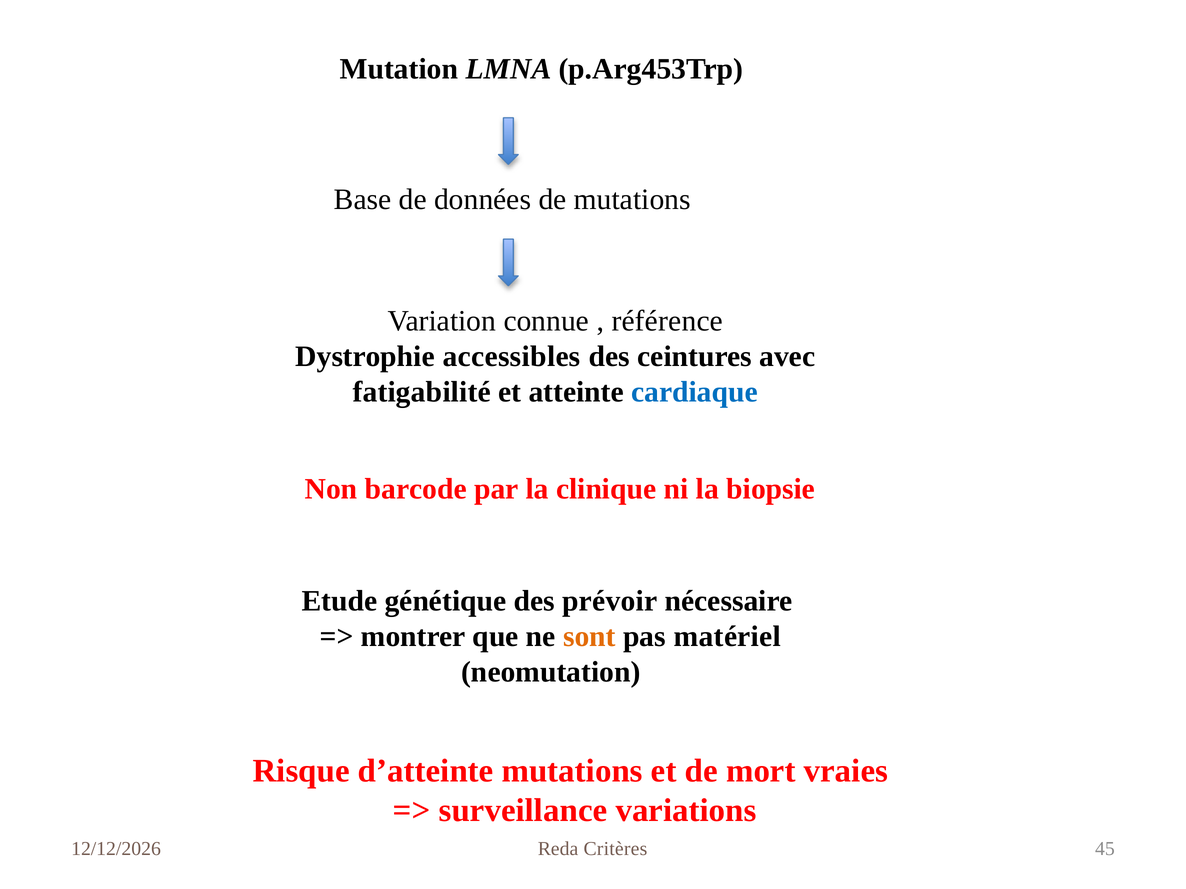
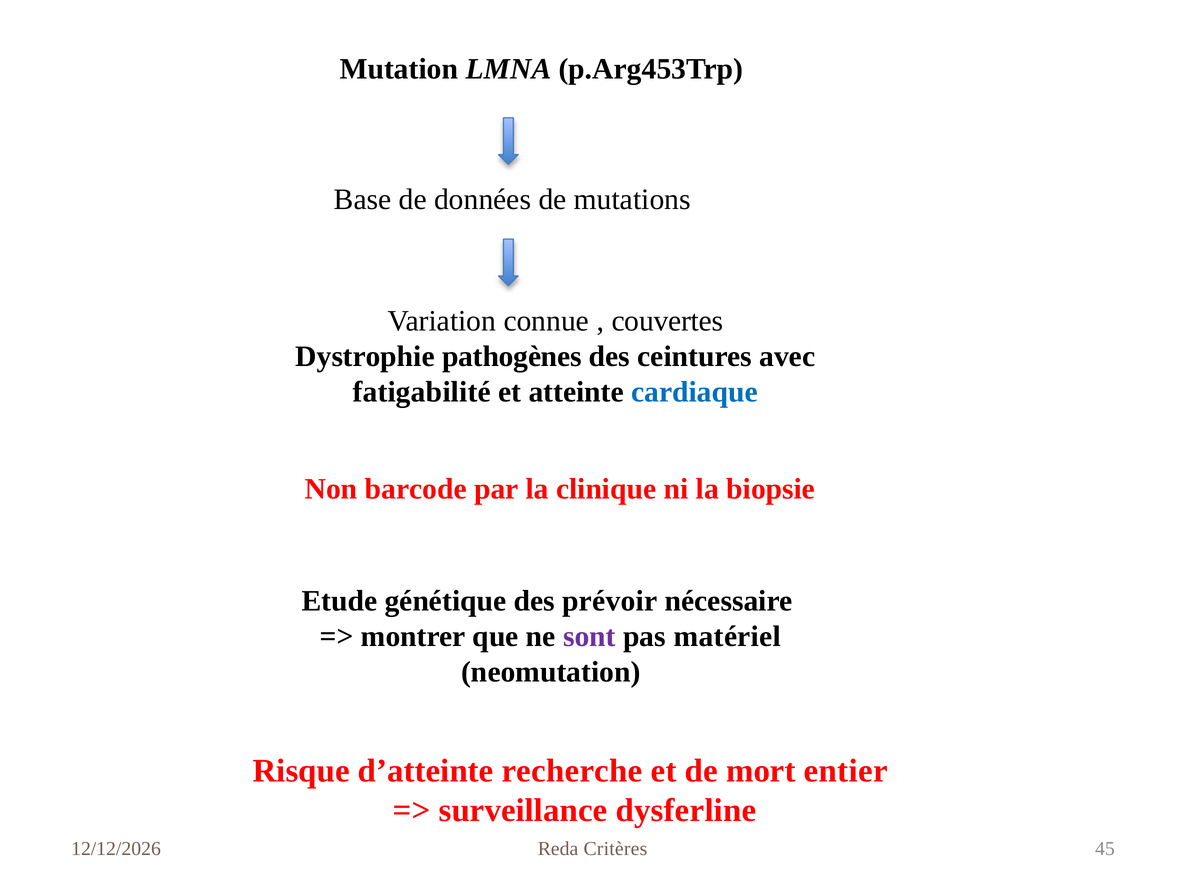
référence: référence -> couvertes (667, 321)
accessibles: accessibles -> pathogènes (512, 357)
sont colour: orange -> purple (589, 637)
d’atteinte mutations: mutations -> recherche (572, 772)
vraies: vraies -> entier (846, 772)
variations: variations -> dysferline (686, 811)
